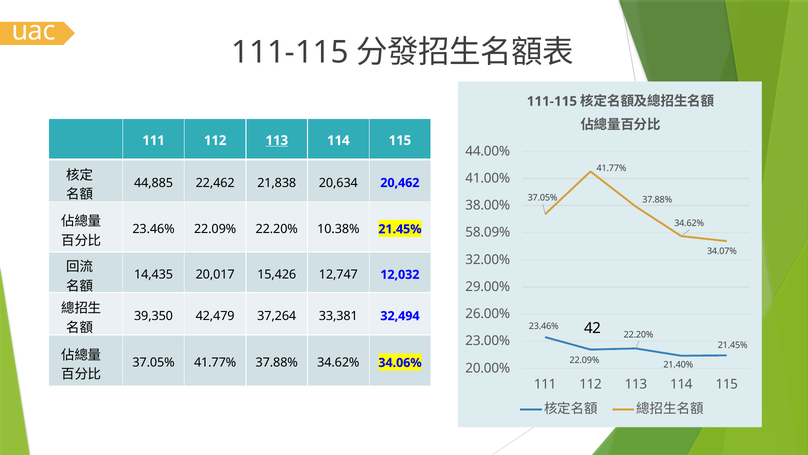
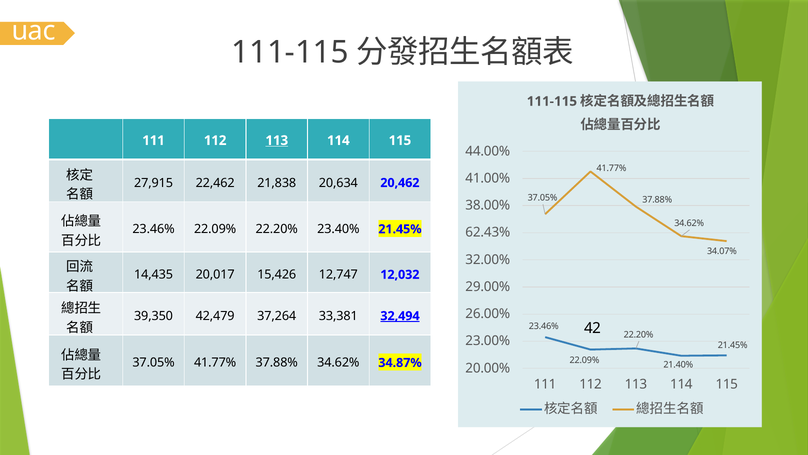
44,885: 44,885 -> 27,915 (154, 183)
10.38%: 10.38% -> 23.40% (338, 229)
58.09%: 58.09% -> 62.43% (488, 232)
32,494 underline: none -> present (400, 316)
34.06%: 34.06% -> 34.87% (400, 362)
